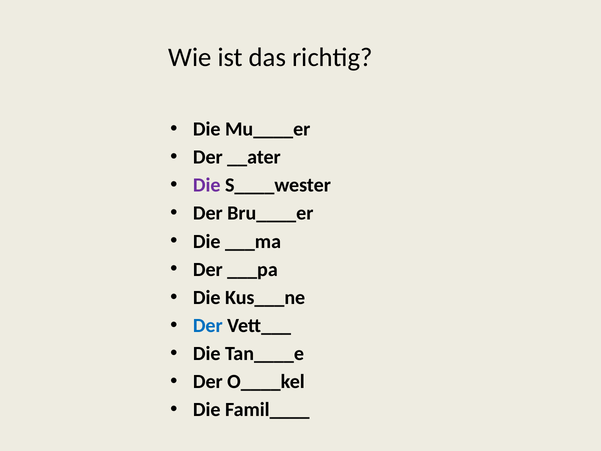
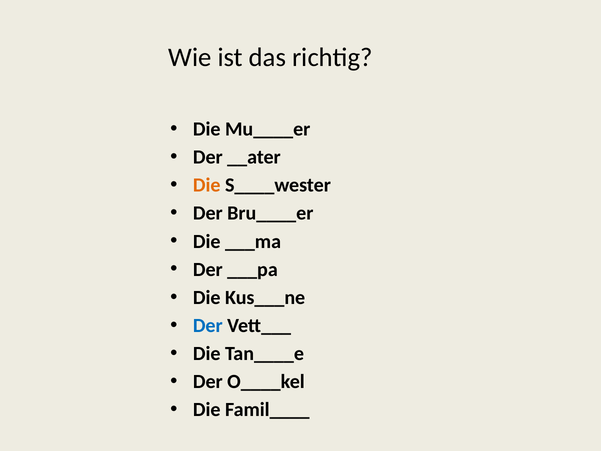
Die colour: purple -> orange (207, 185)
